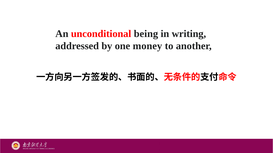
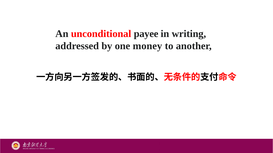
being: being -> payee (146, 34)
